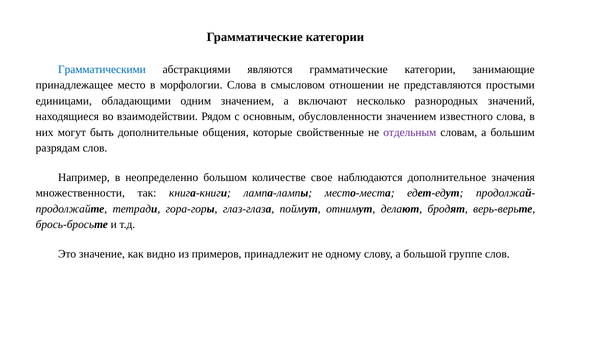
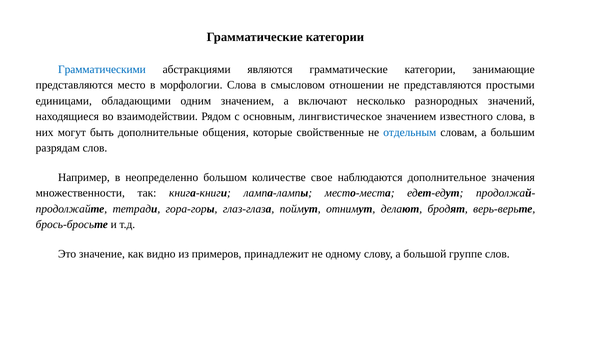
принадлежащее: принадлежащее -> представляются (74, 85)
обусловленности: обусловленности -> лингвистическое (340, 117)
отдельным colour: purple -> blue (410, 132)
